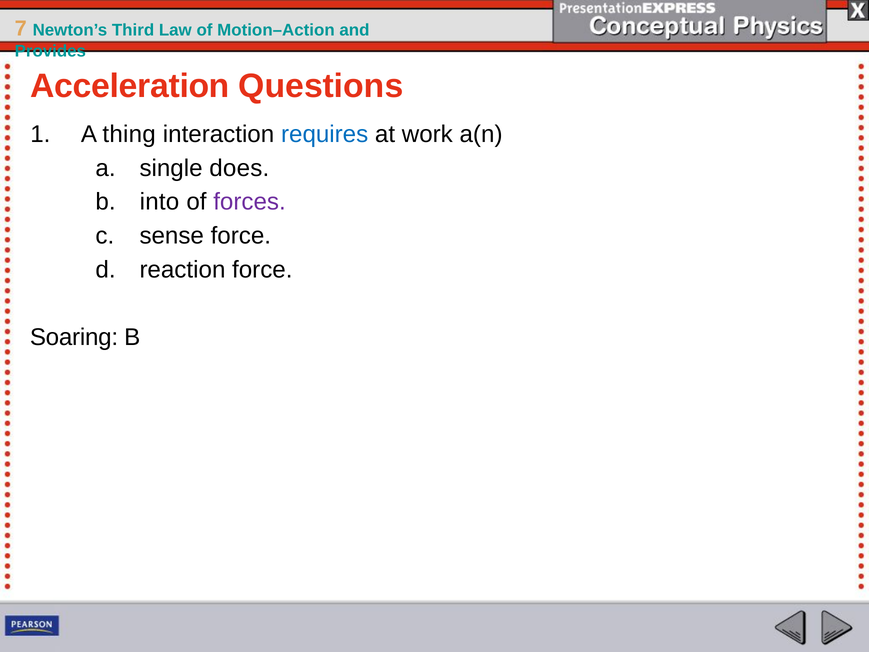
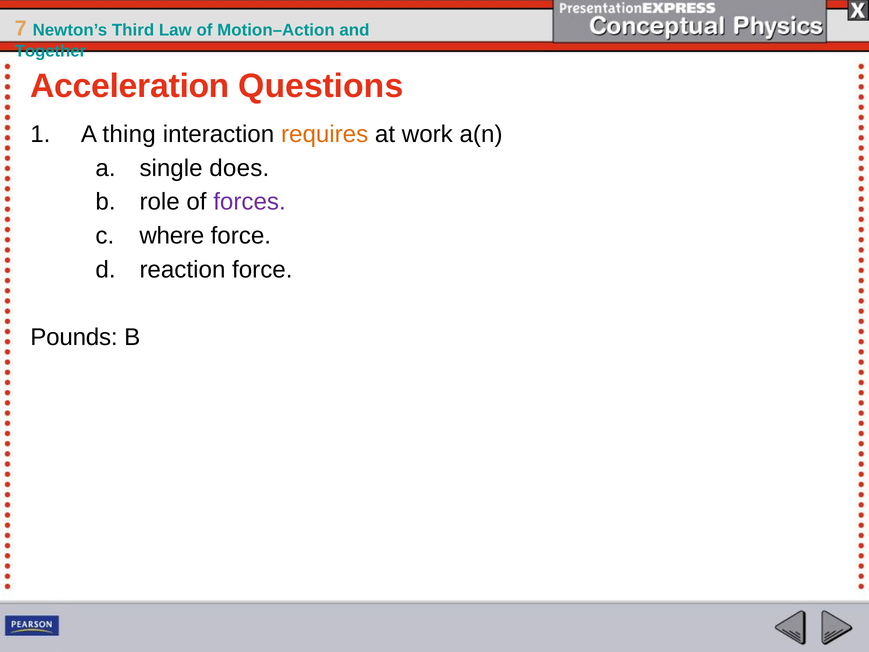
Provides: Provides -> Together (50, 51)
requires colour: blue -> orange (325, 134)
into: into -> role (160, 202)
sense: sense -> where (172, 236)
Soaring: Soaring -> Pounds (74, 337)
